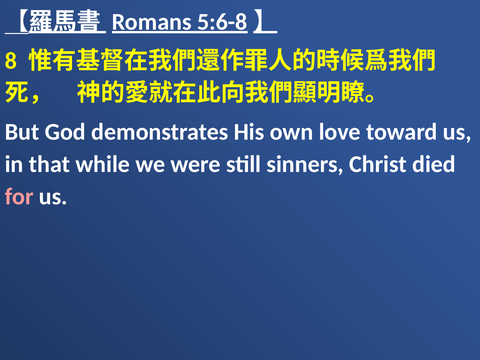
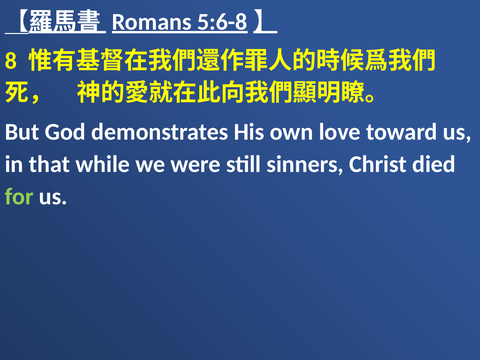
for colour: pink -> light green (19, 196)
